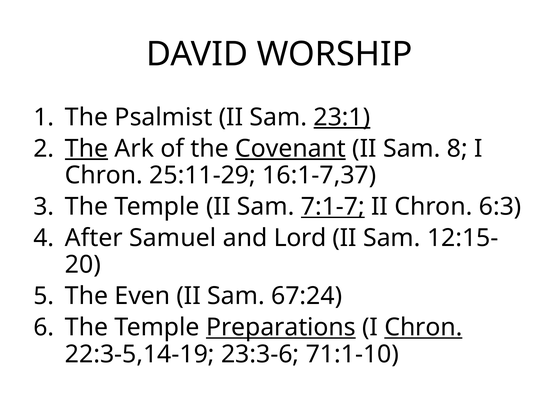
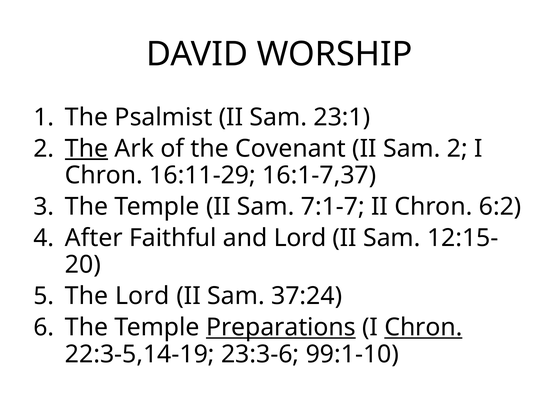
23:1 underline: present -> none (342, 117)
Covenant underline: present -> none (291, 149)
Sam 8: 8 -> 2 (457, 149)
25:11-29: 25:11-29 -> 16:11-29 (203, 175)
7:1-7 underline: present -> none (333, 207)
6:3: 6:3 -> 6:2 (500, 207)
Samuel: Samuel -> Faithful (173, 238)
The Even: Even -> Lord (142, 296)
67:24: 67:24 -> 37:24 (307, 296)
71:1-10: 71:1-10 -> 99:1-10 (352, 354)
